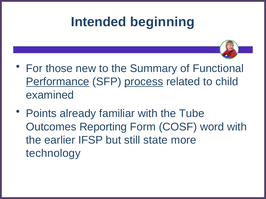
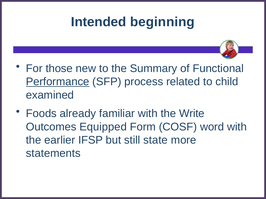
process underline: present -> none (144, 82)
Points: Points -> Foods (41, 114)
Tube: Tube -> Write (192, 114)
Reporting: Reporting -> Equipped (103, 127)
technology: technology -> statements (53, 154)
